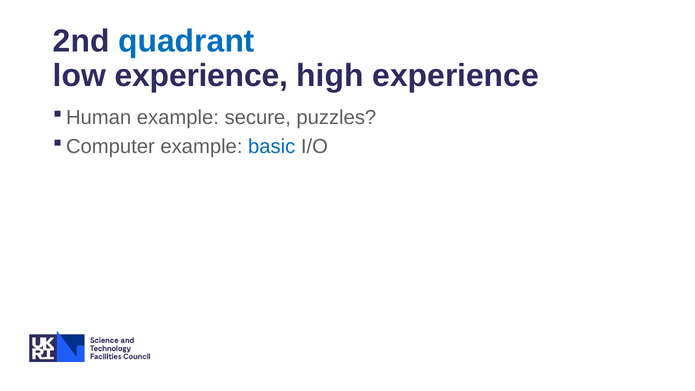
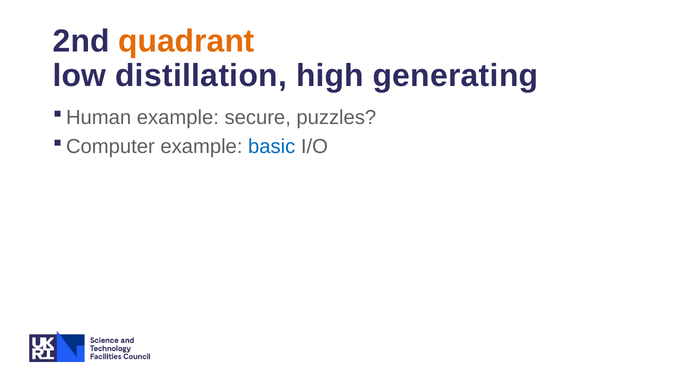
quadrant colour: blue -> orange (186, 41)
low experience: experience -> distillation (201, 76)
high experience: experience -> generating (455, 76)
